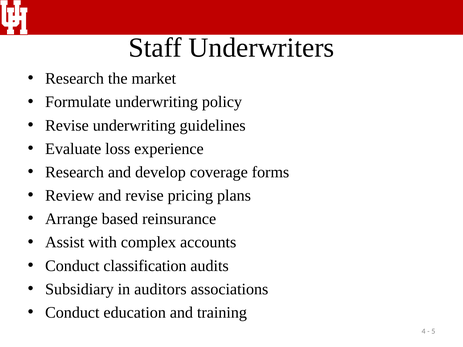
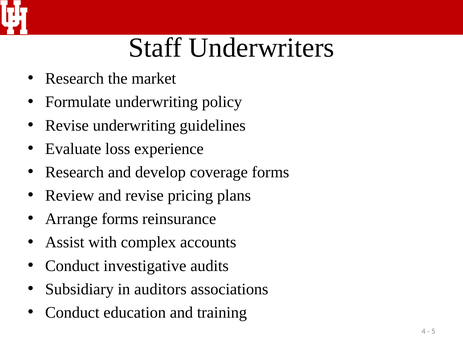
Arrange based: based -> forms (120, 219)
classification: classification -> investigative (145, 266)
